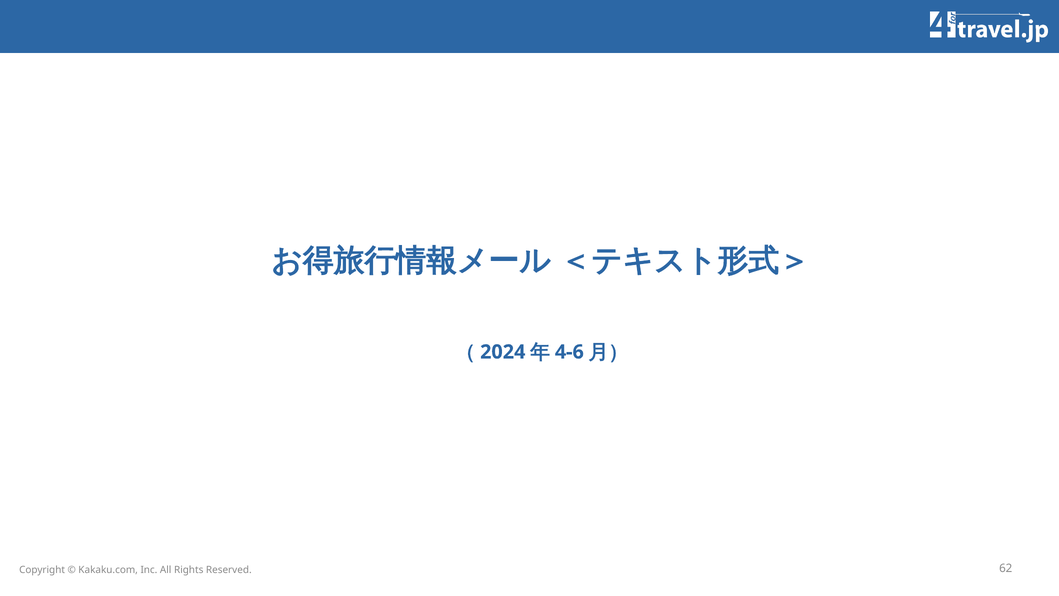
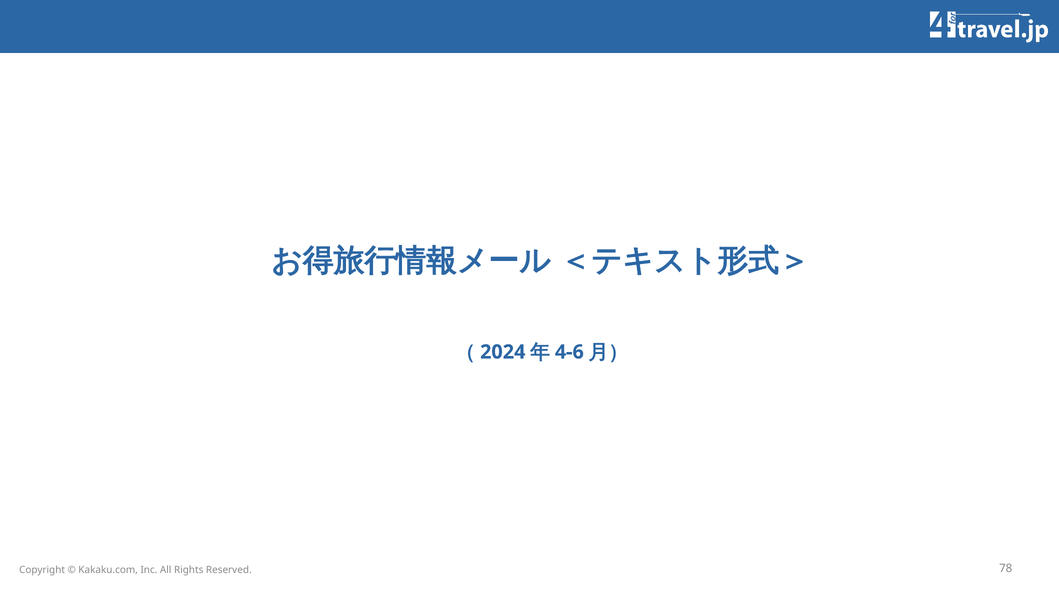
62: 62 -> 78 (1006, 568)
